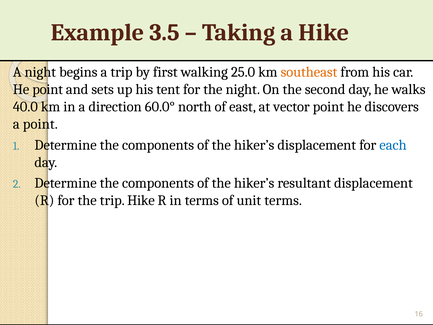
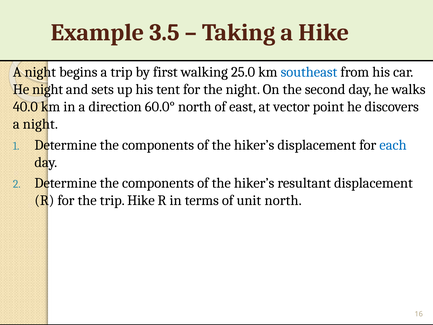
southeast colour: orange -> blue (309, 72)
He point: point -> night (48, 89)
point: point -> night (40, 124)
unit terms: terms -> north (283, 200)
